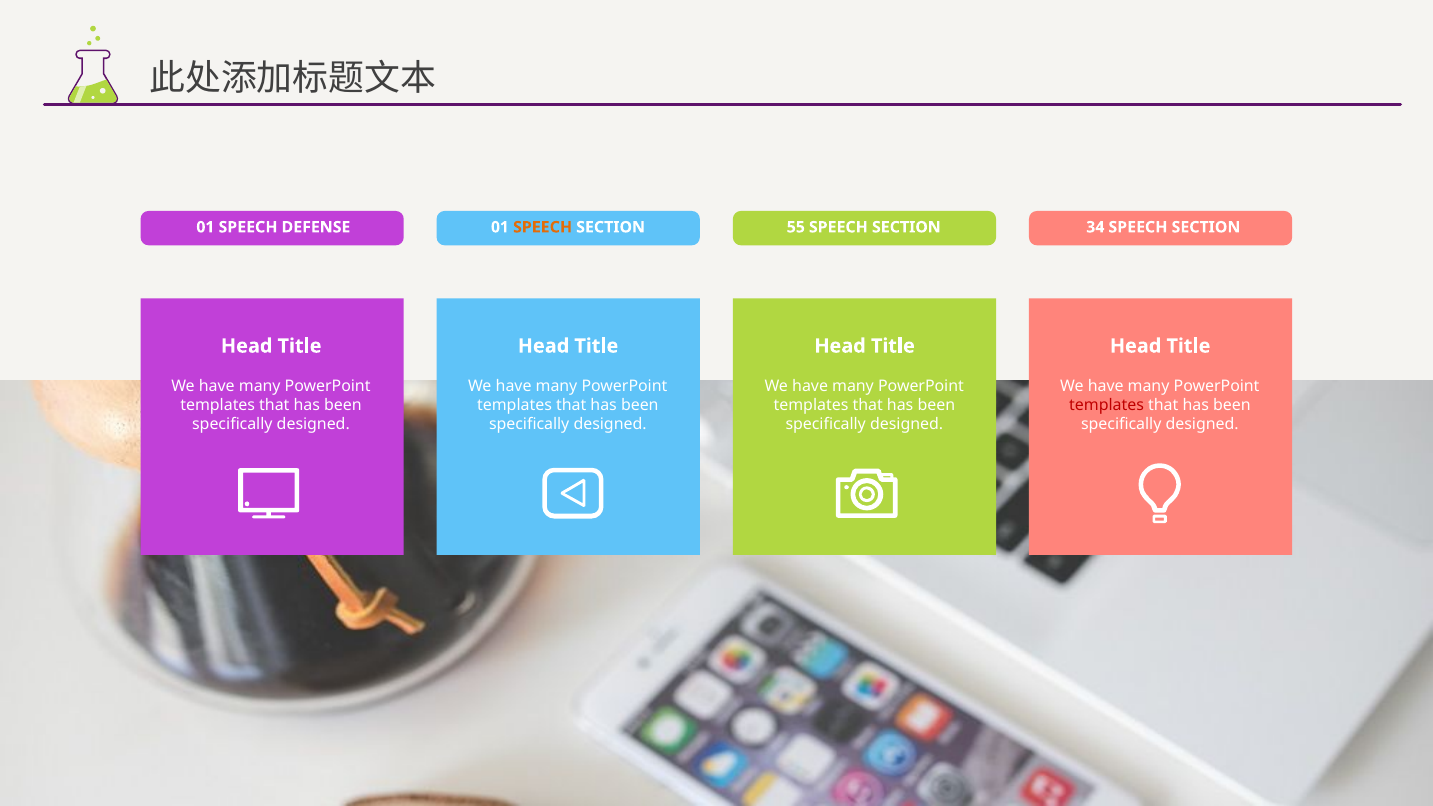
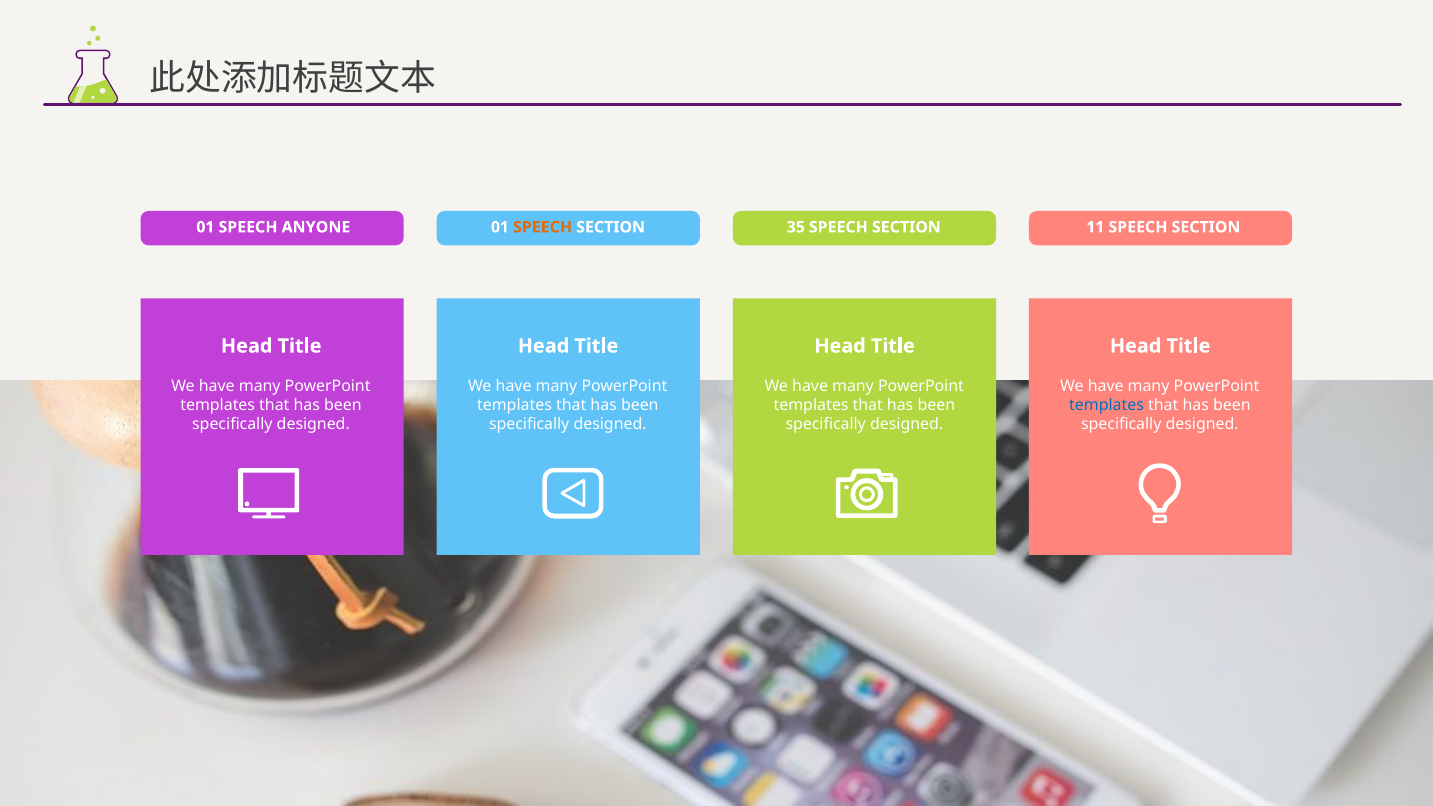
DEFENSE: DEFENSE -> ANYONE (316, 227)
55: 55 -> 35 (796, 227)
34: 34 -> 11 (1095, 227)
templates colour: red -> blue (1107, 405)
